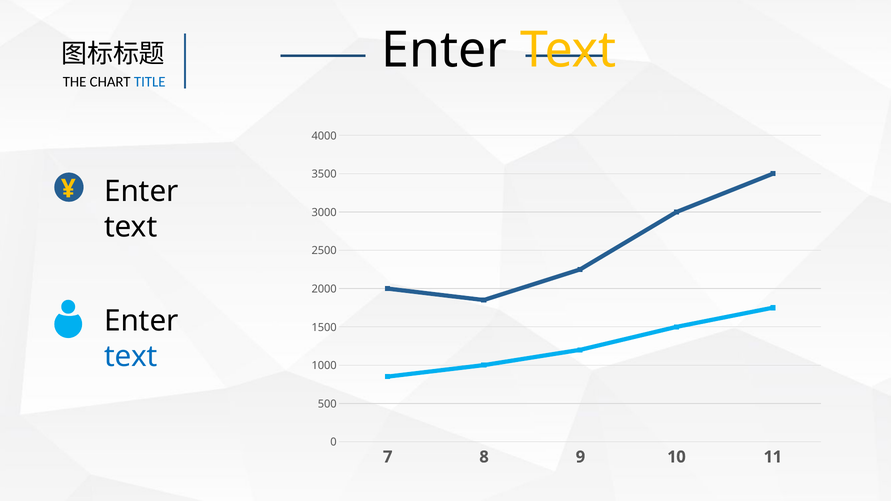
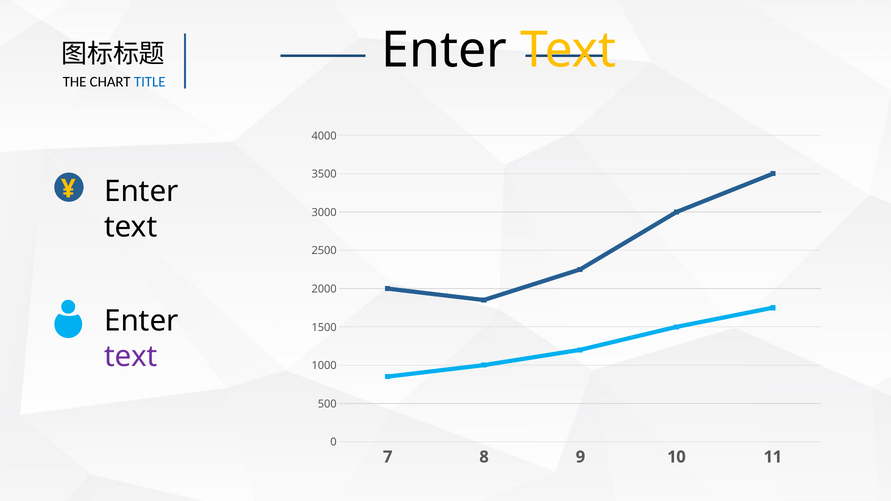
text colour: blue -> purple (131, 356)
